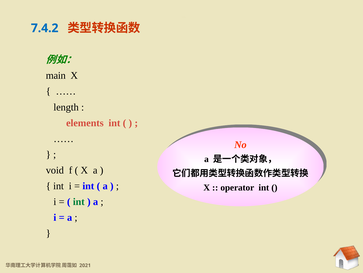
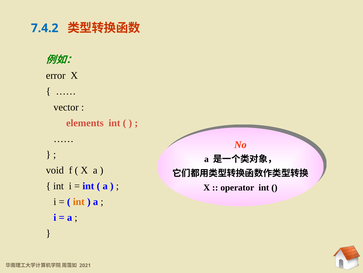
main: main -> error (56, 75)
length: length -> vector (66, 107)
int colour: green -> orange (79, 201)
